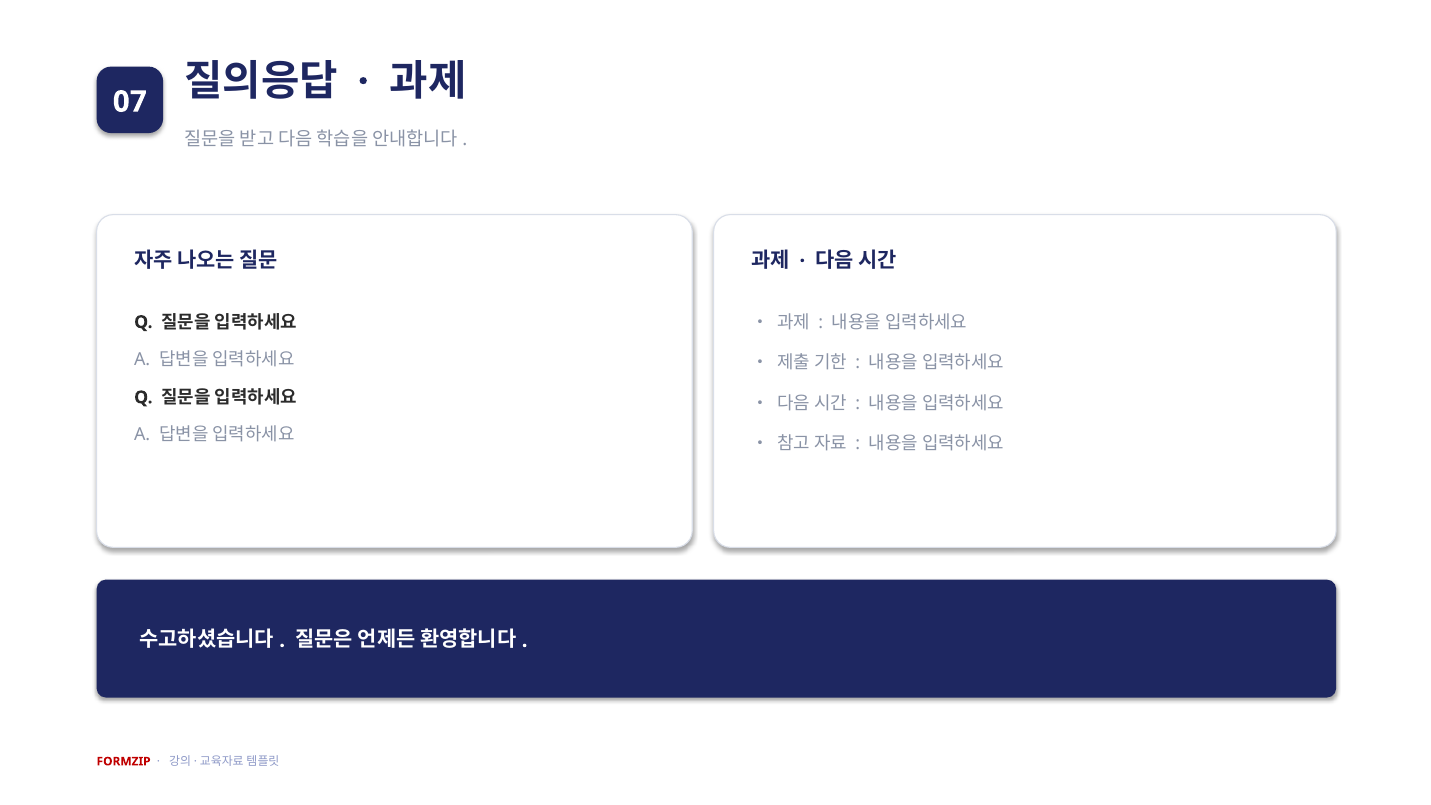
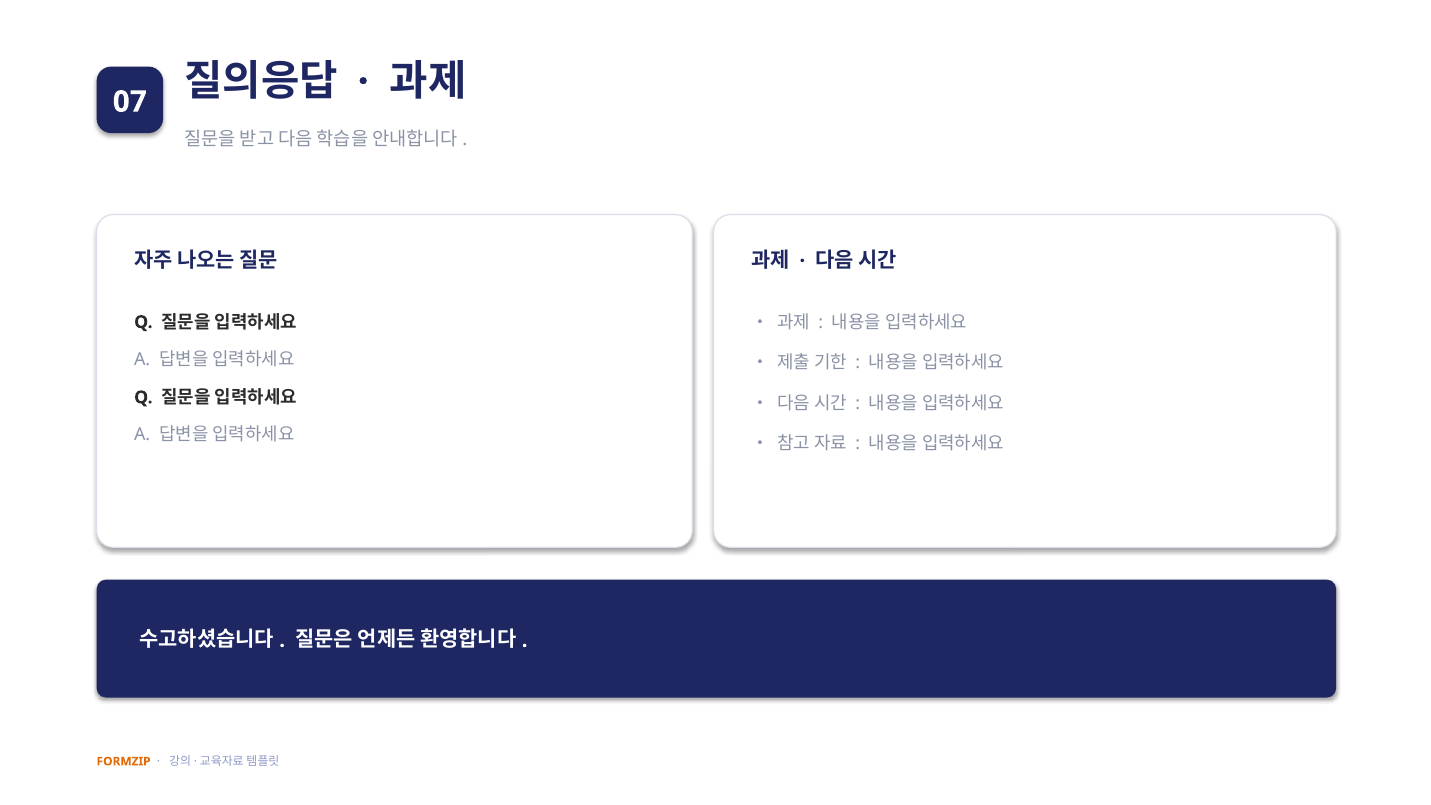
FORMZIP colour: red -> orange (124, 761)
